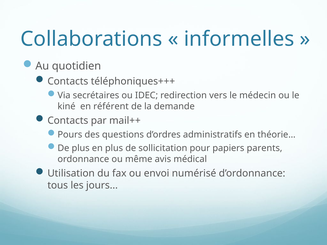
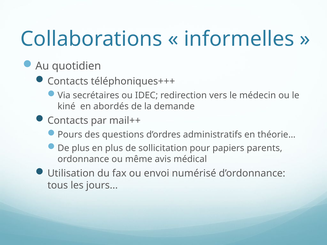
référent: référent -> abordés (111, 106)
